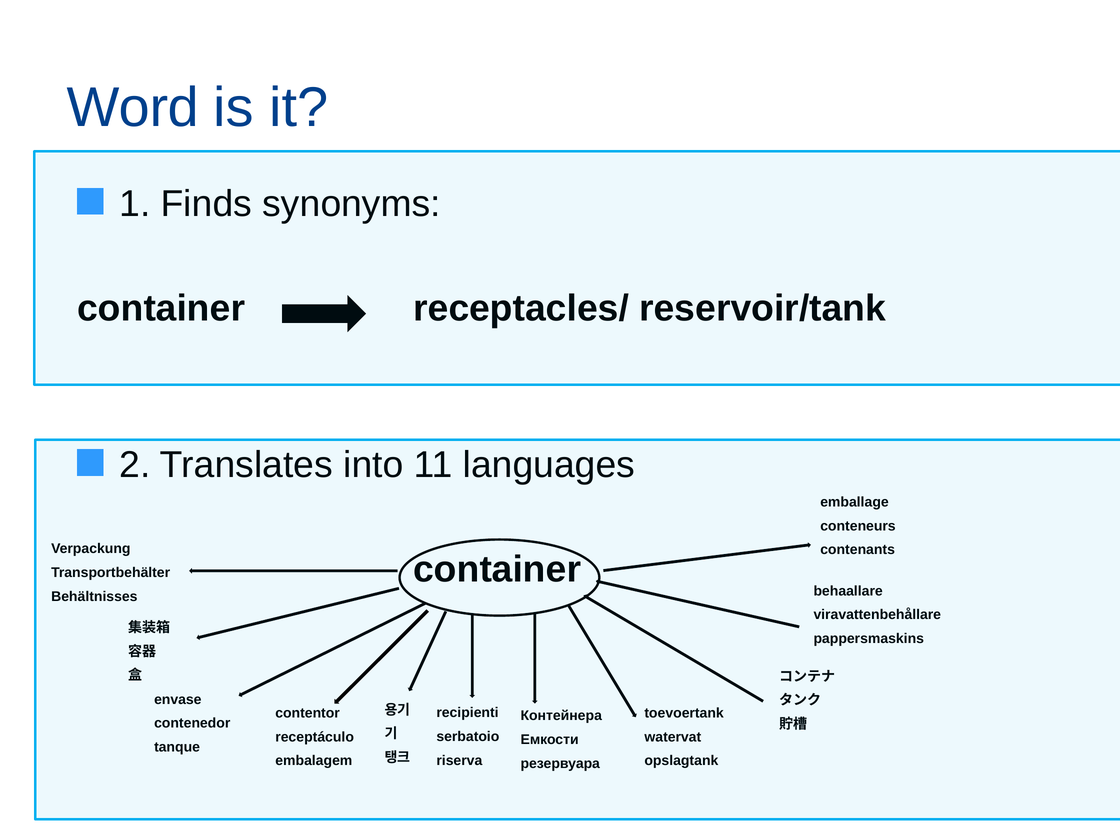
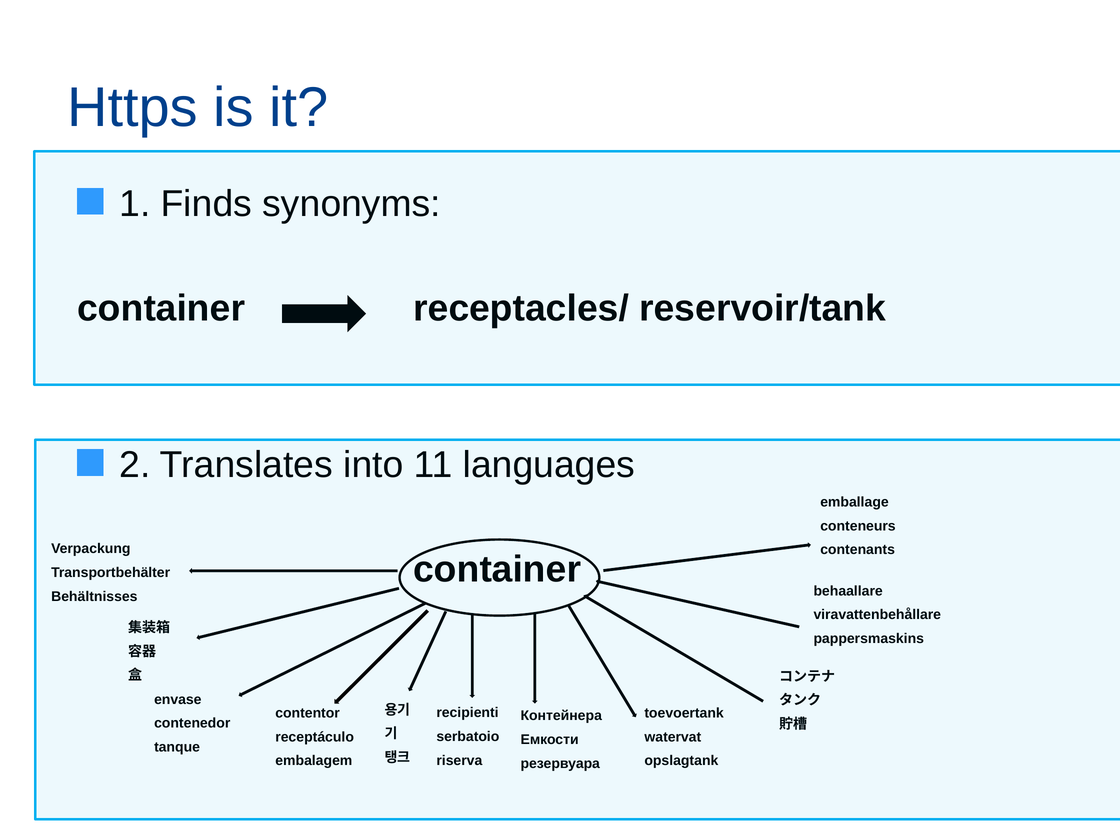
Word: Word -> Https (132, 108)
